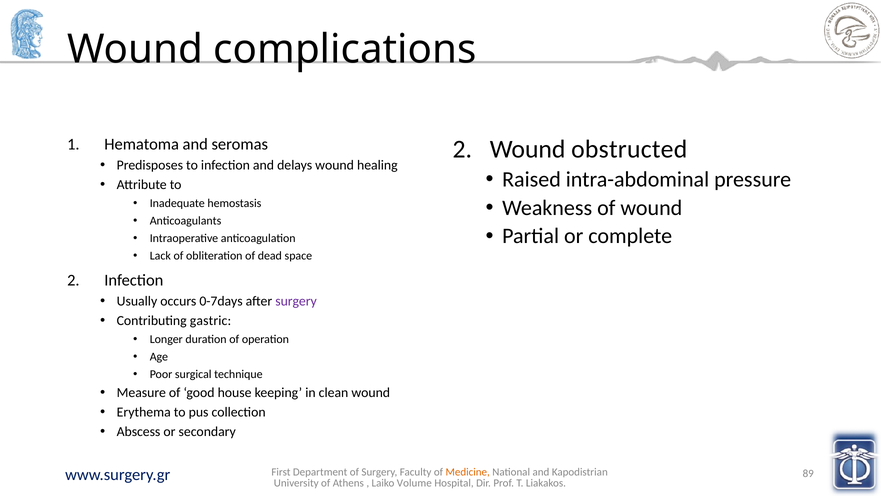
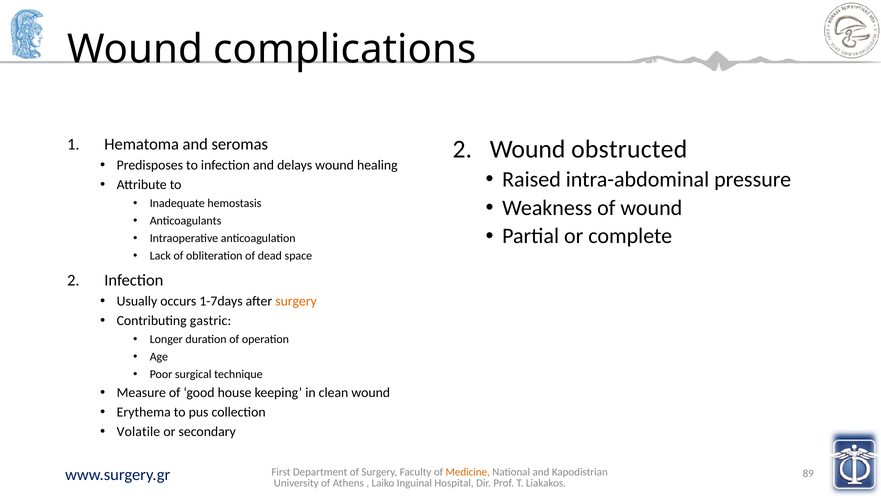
0-7days: 0-7days -> 1-7days (221, 301)
surgery colour: purple -> orange (296, 301)
Abscess: Abscess -> Volatile (138, 431)
Volume: Volume -> Inguinal (414, 483)
